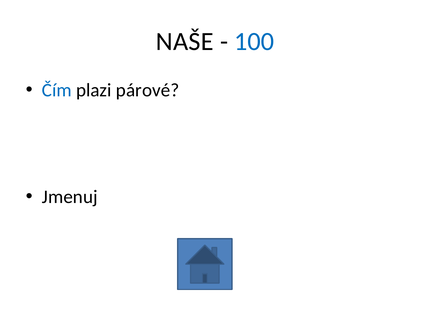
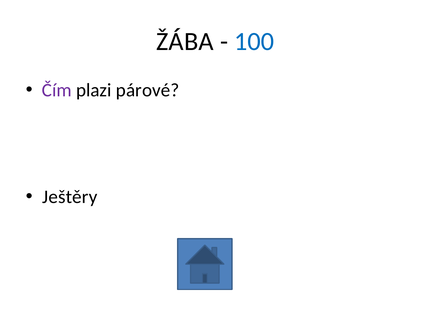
NAŠE: NAŠE -> ŽÁBA (185, 42)
Čím colour: blue -> purple (57, 90)
Jmenuj: Jmenuj -> Ještěry (70, 197)
